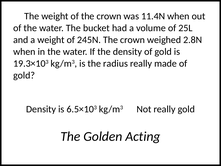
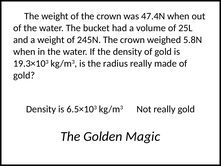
11.4N: 11.4N -> 47.4N (153, 16)
2.8N: 2.8N -> 5.8N (193, 40)
Acting: Acting -> Magic (143, 136)
